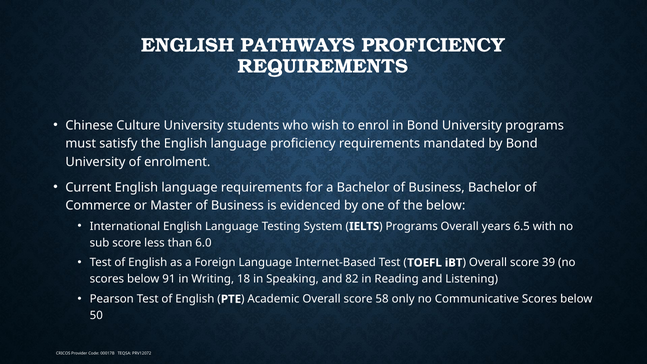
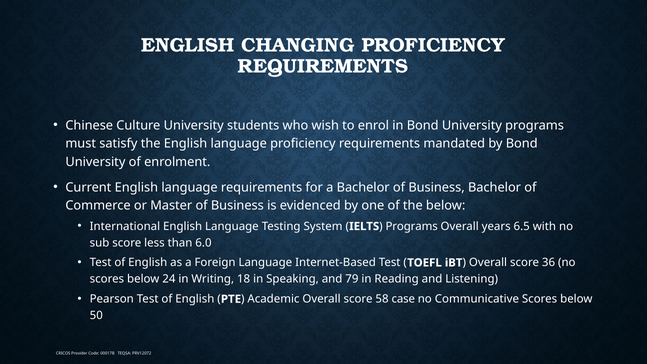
PATHWAYS: PATHWAYS -> CHANGING (298, 45)
39: 39 -> 36 (549, 263)
91: 91 -> 24 (169, 279)
82: 82 -> 79 (352, 279)
only: only -> case (403, 299)
